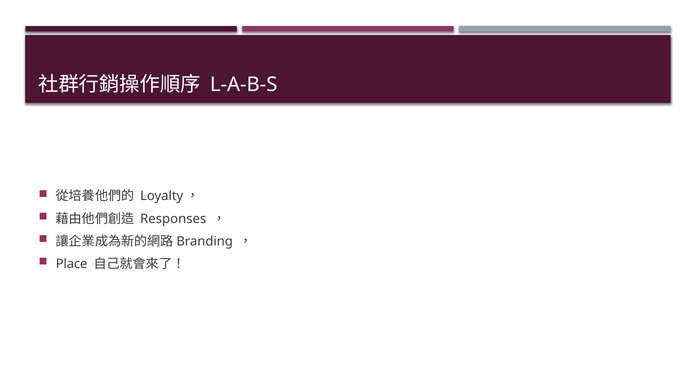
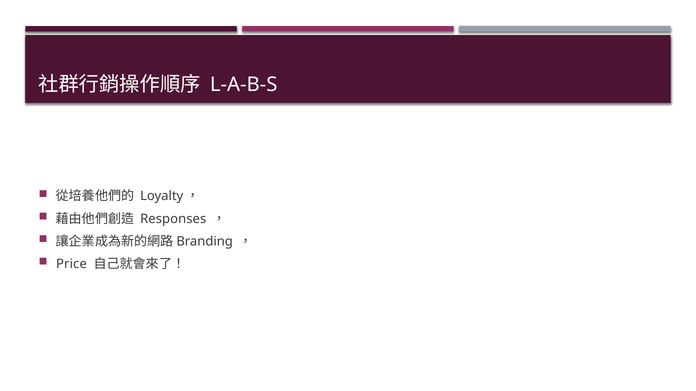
Place: Place -> Price (71, 264)
